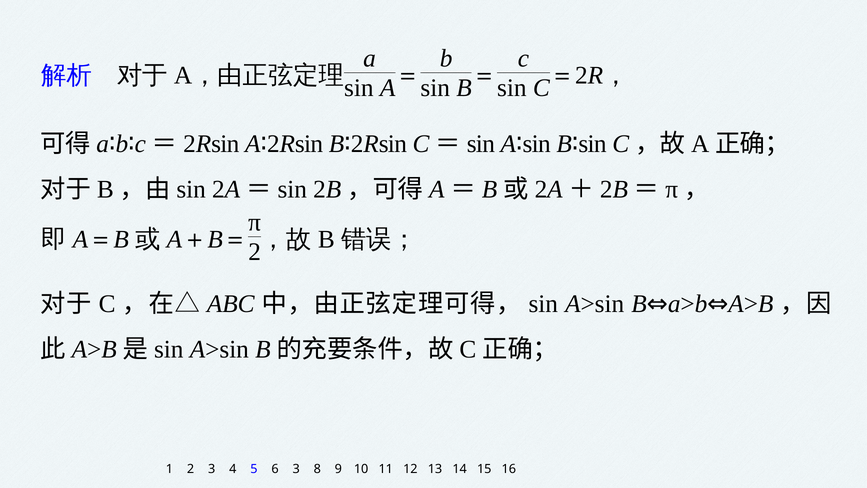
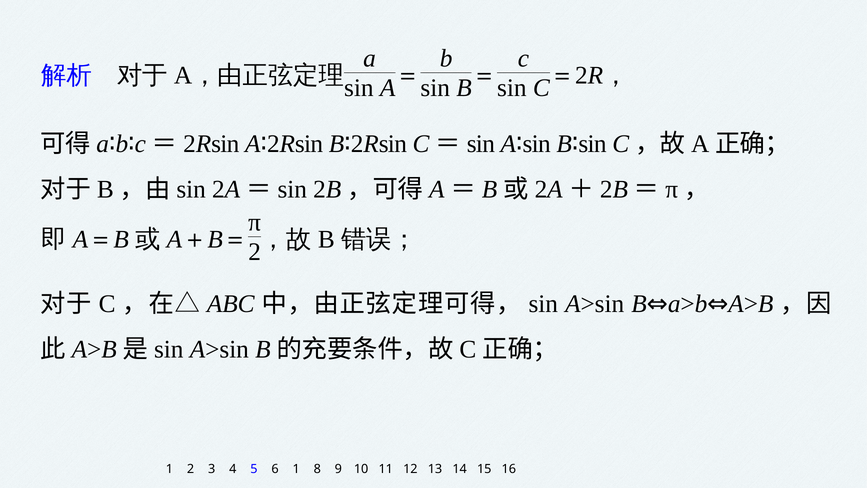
6 3: 3 -> 1 (296, 469)
